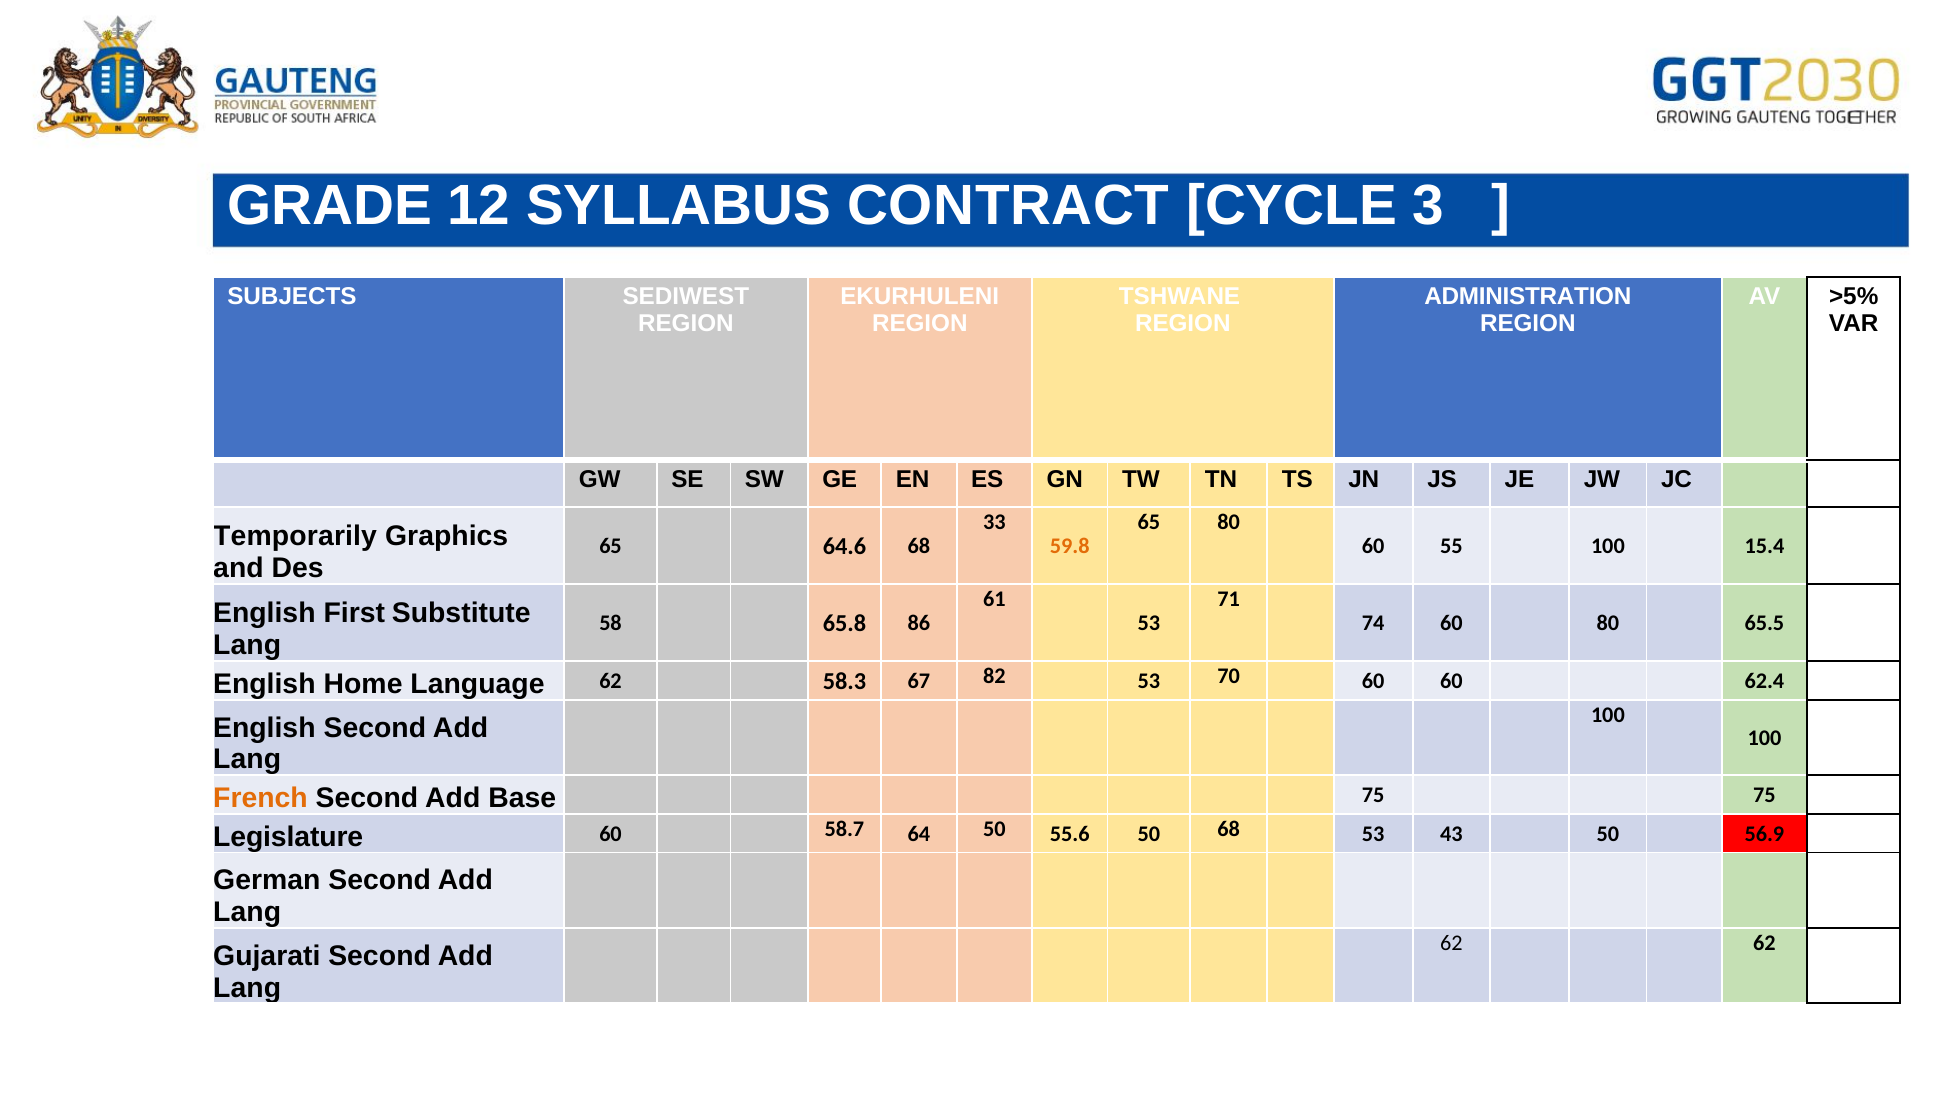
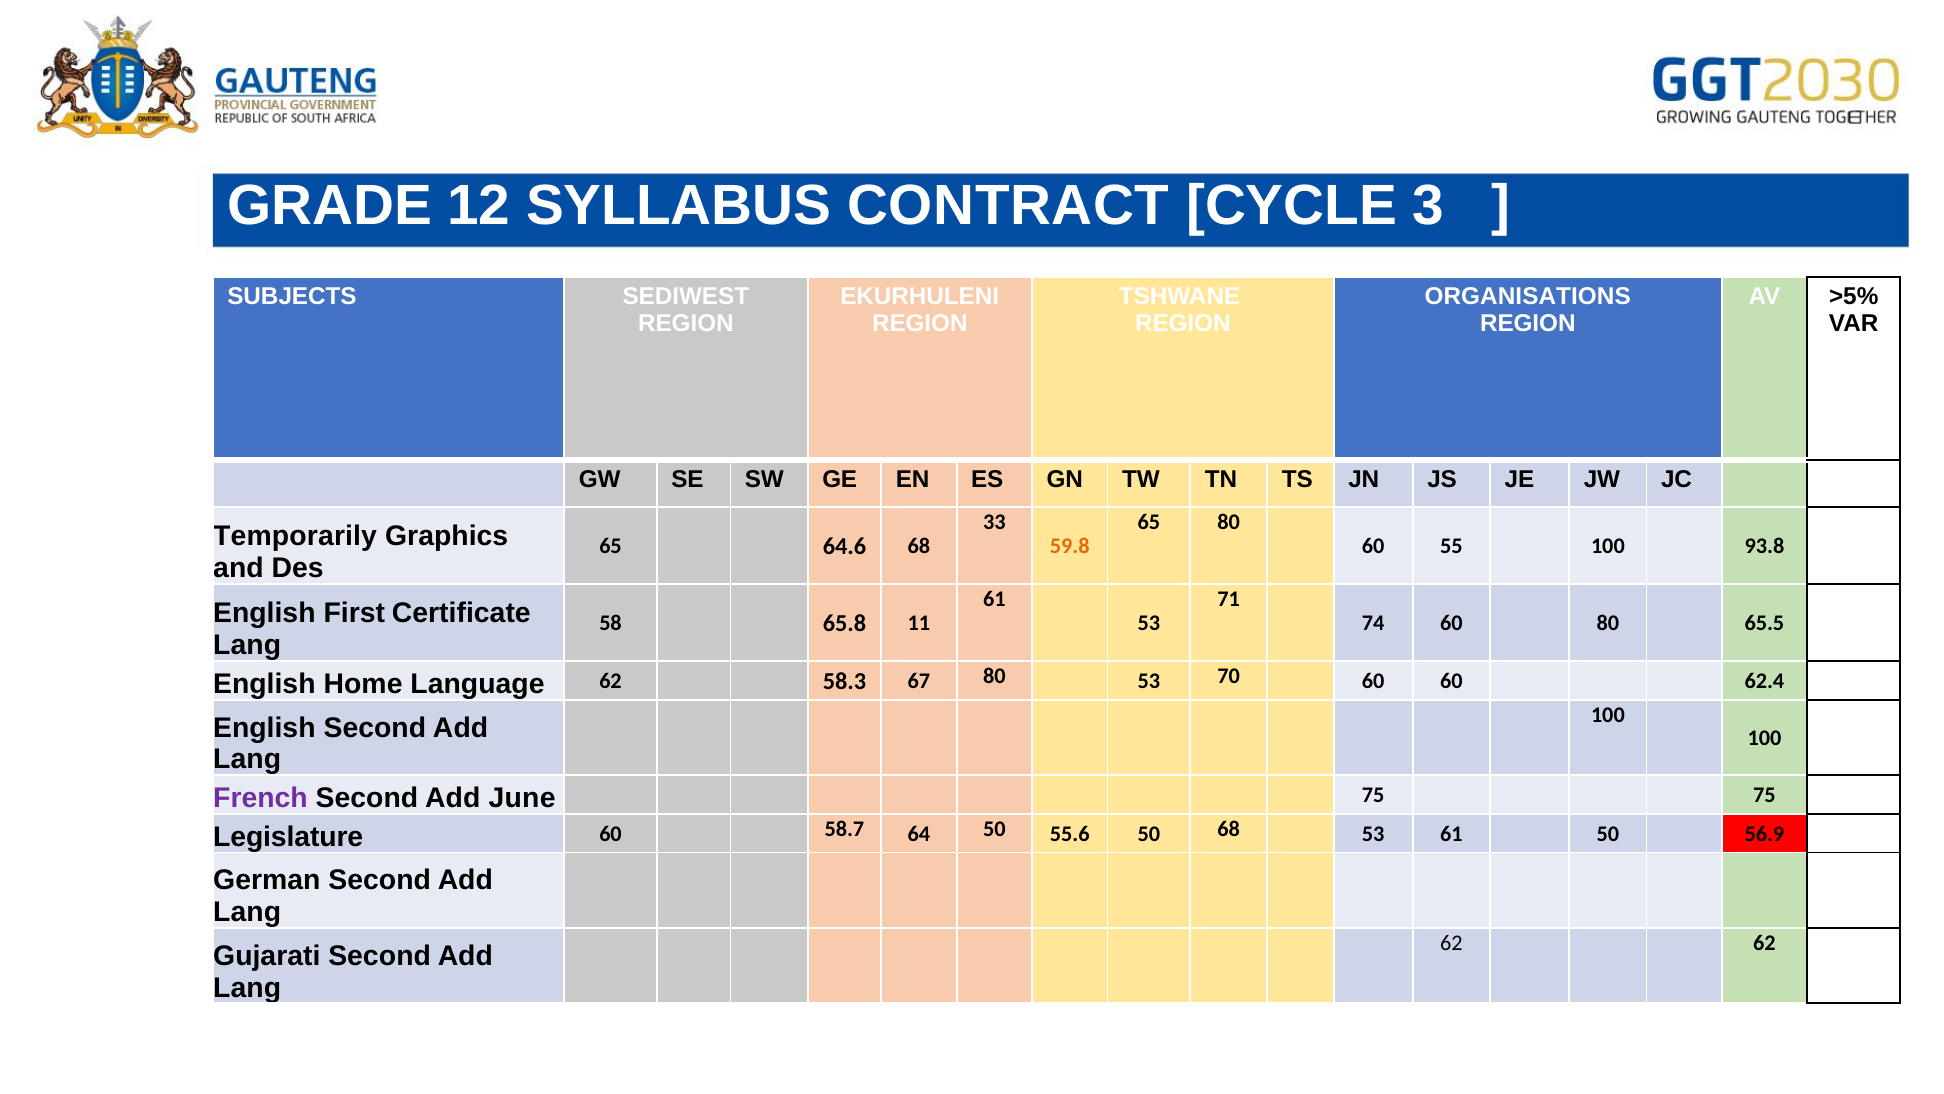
ADMINISTRATION: ADMINISTRATION -> ORGANISATIONS (1528, 296)
15.4: 15.4 -> 93.8 (1764, 546)
Substitute: Substitute -> Certificate (461, 613)
86: 86 -> 11 (919, 623)
67 82: 82 -> 80 (994, 676)
French colour: orange -> purple (260, 798)
Base: Base -> June (522, 798)
53 43: 43 -> 61 (1451, 834)
